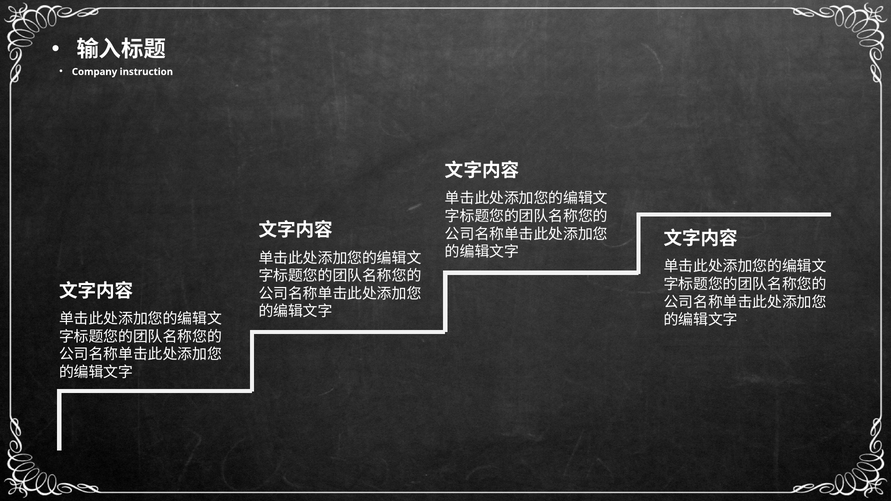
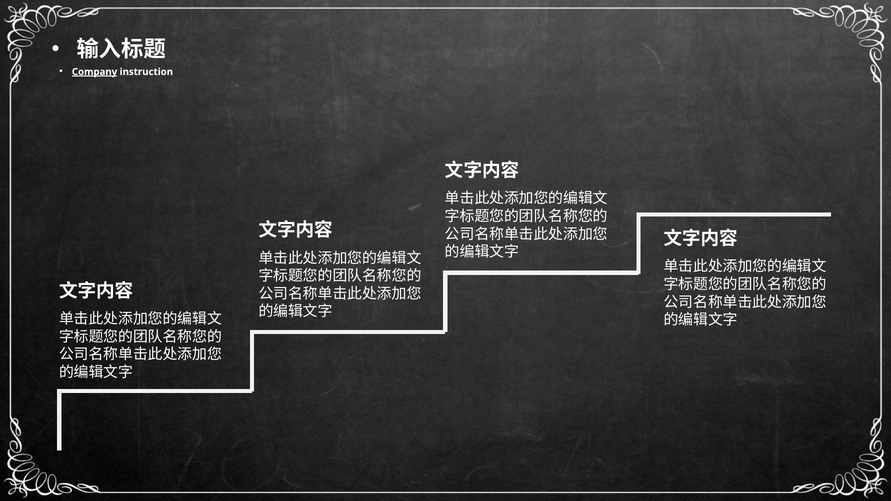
Company underline: none -> present (95, 72)
